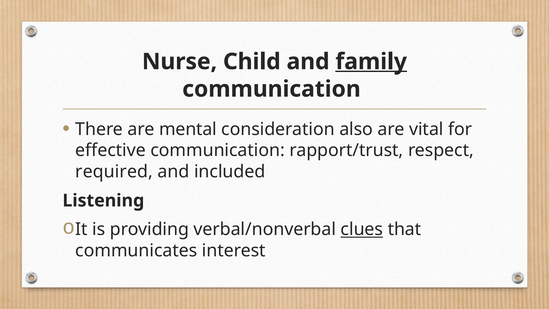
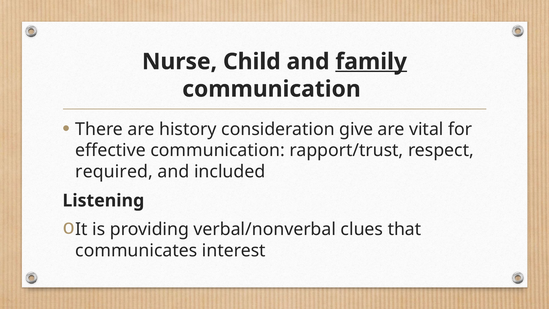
mental: mental -> history (188, 129)
also: also -> give (356, 129)
clues underline: present -> none (362, 229)
